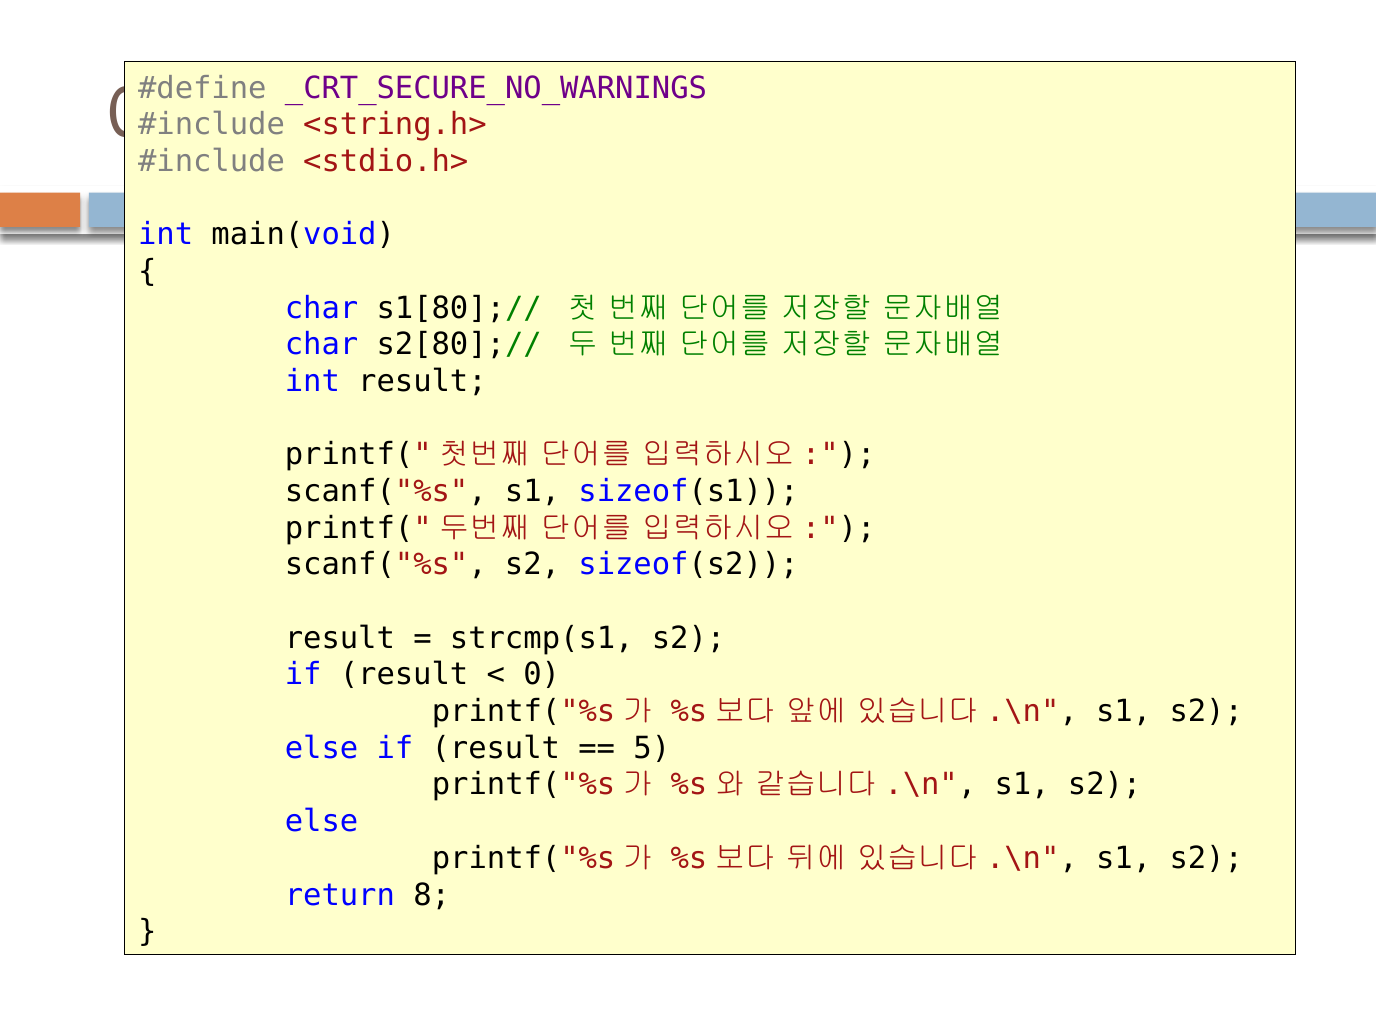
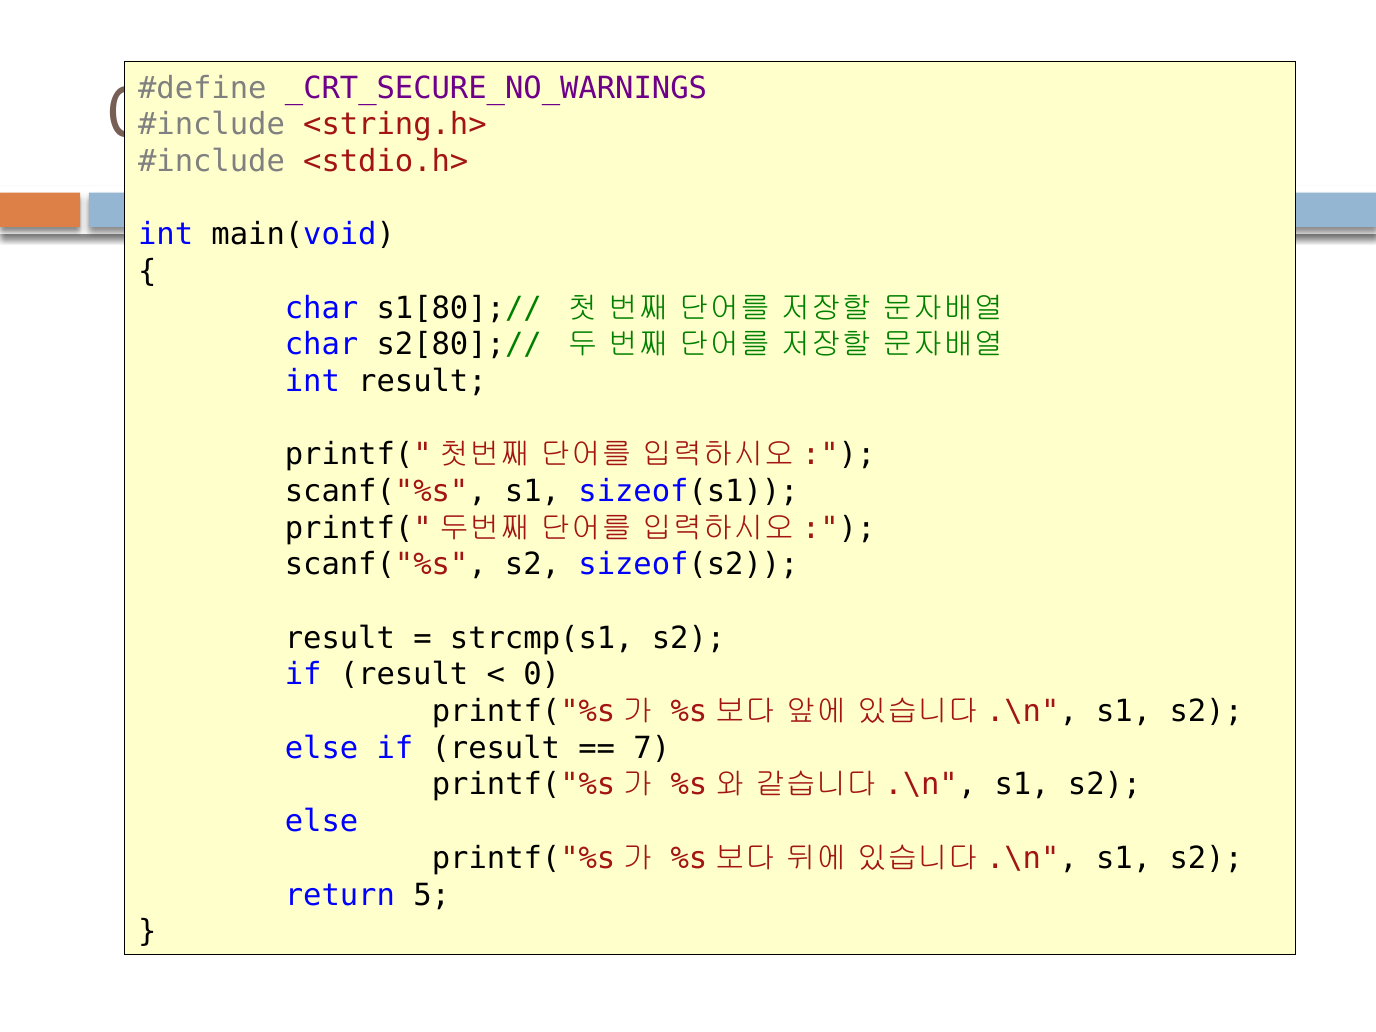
5: 5 -> 7 (652, 748)
8: 8 -> 5 (432, 895)
